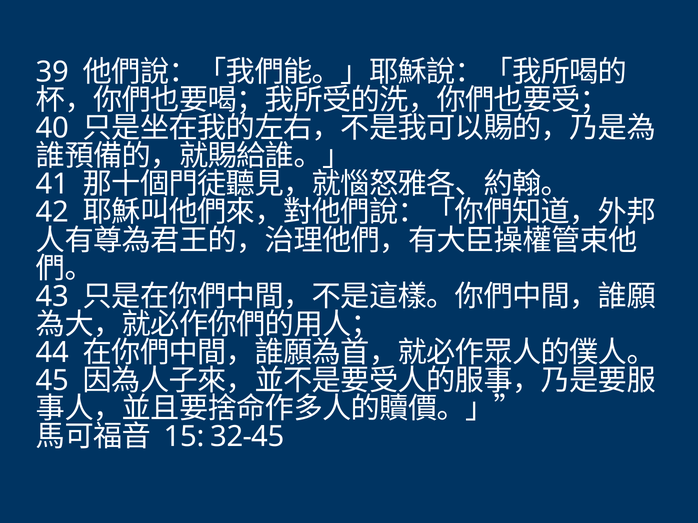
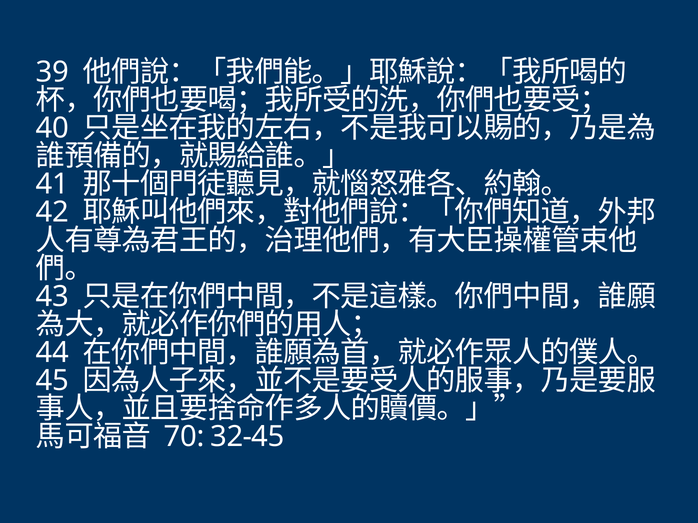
15: 15 -> 70 (184, 437)
